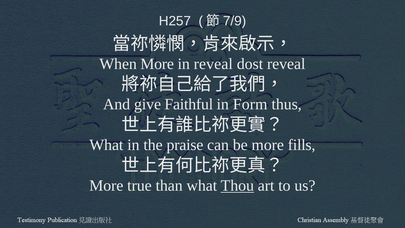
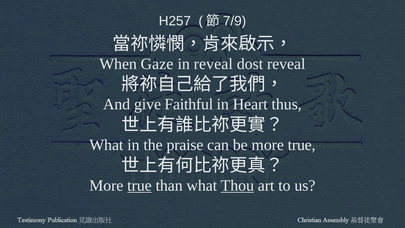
When More: More -> Gaze (157, 64)
Form: Form -> Heart (250, 104)
be more fills: fills -> true (302, 145)
true underline: none -> present (139, 185)
